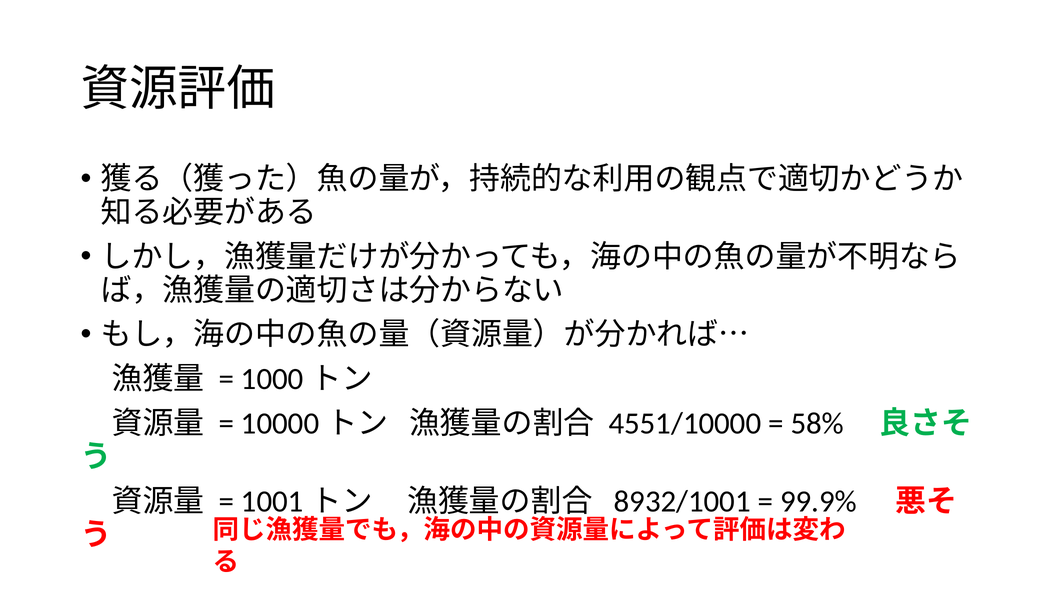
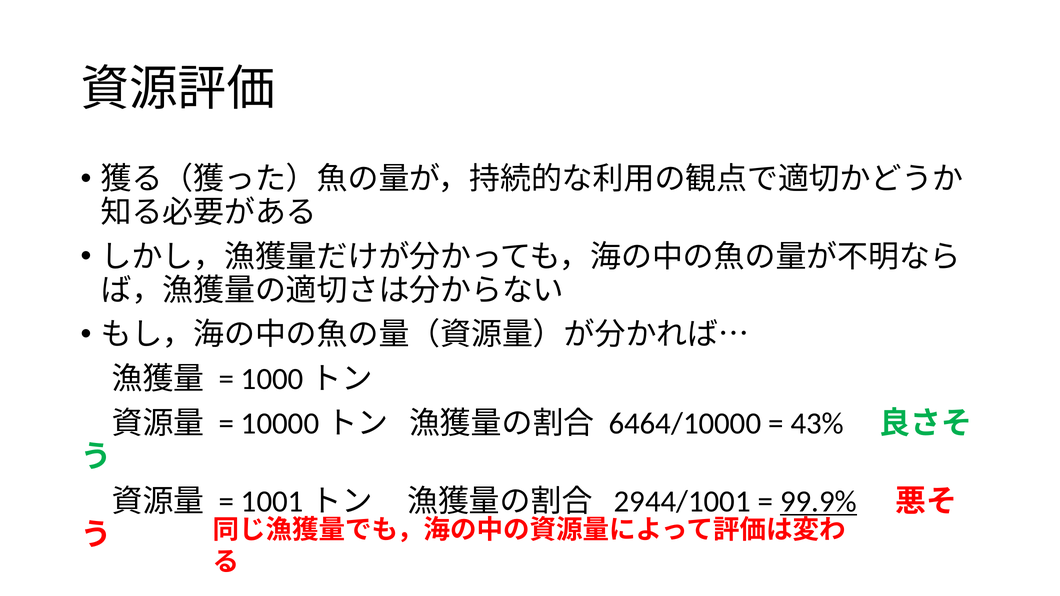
4551/10000: 4551/10000 -> 6464/10000 (685, 424)
58%: 58% -> 43% (817, 424)
8932/1001: 8932/1001 -> 2944/1001 (682, 502)
99.9% underline: none -> present (818, 502)
